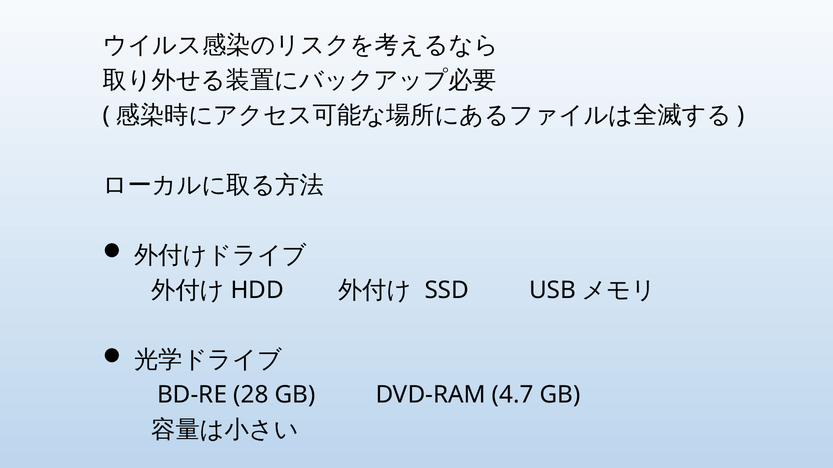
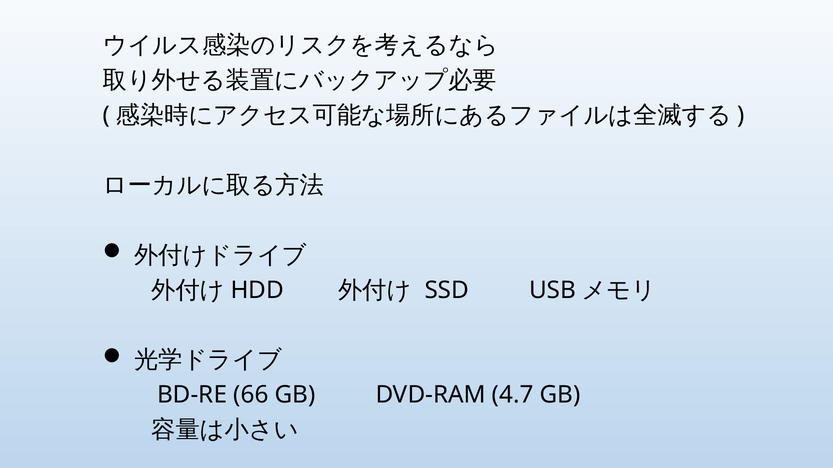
28: 28 -> 66 (251, 395)
